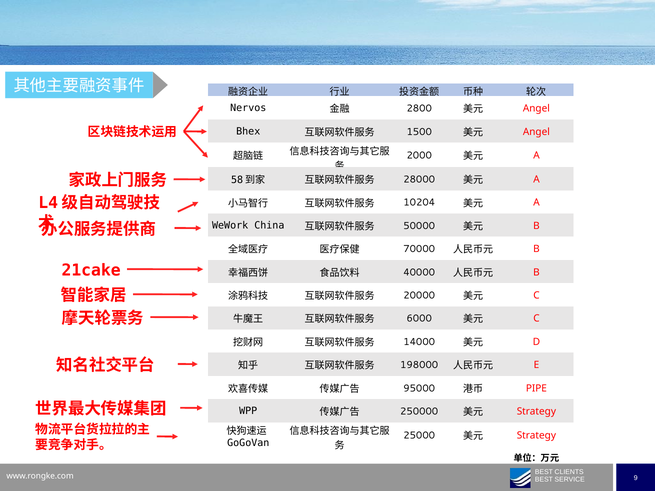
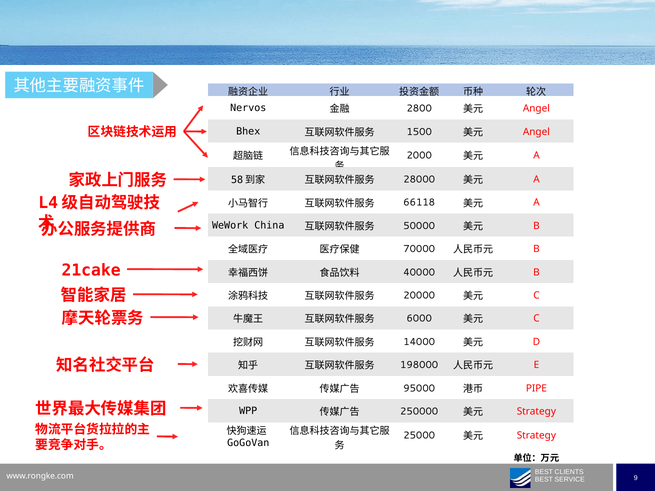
10204: 10204 -> 66118 (419, 203)
